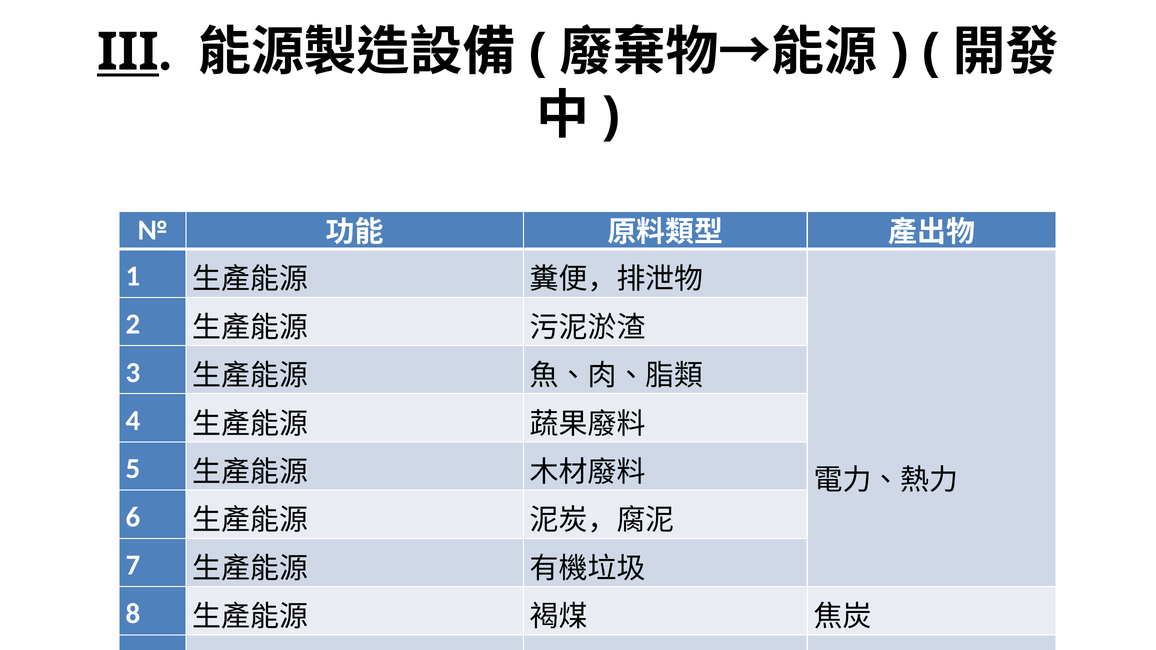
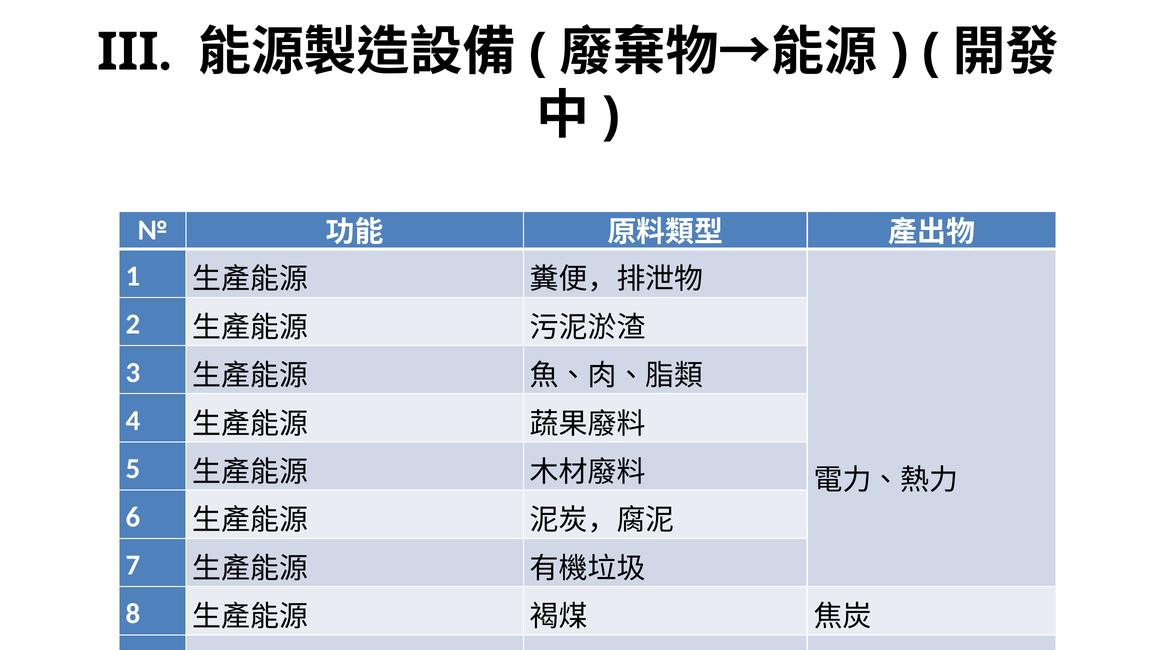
III underline: present -> none (128, 52)
